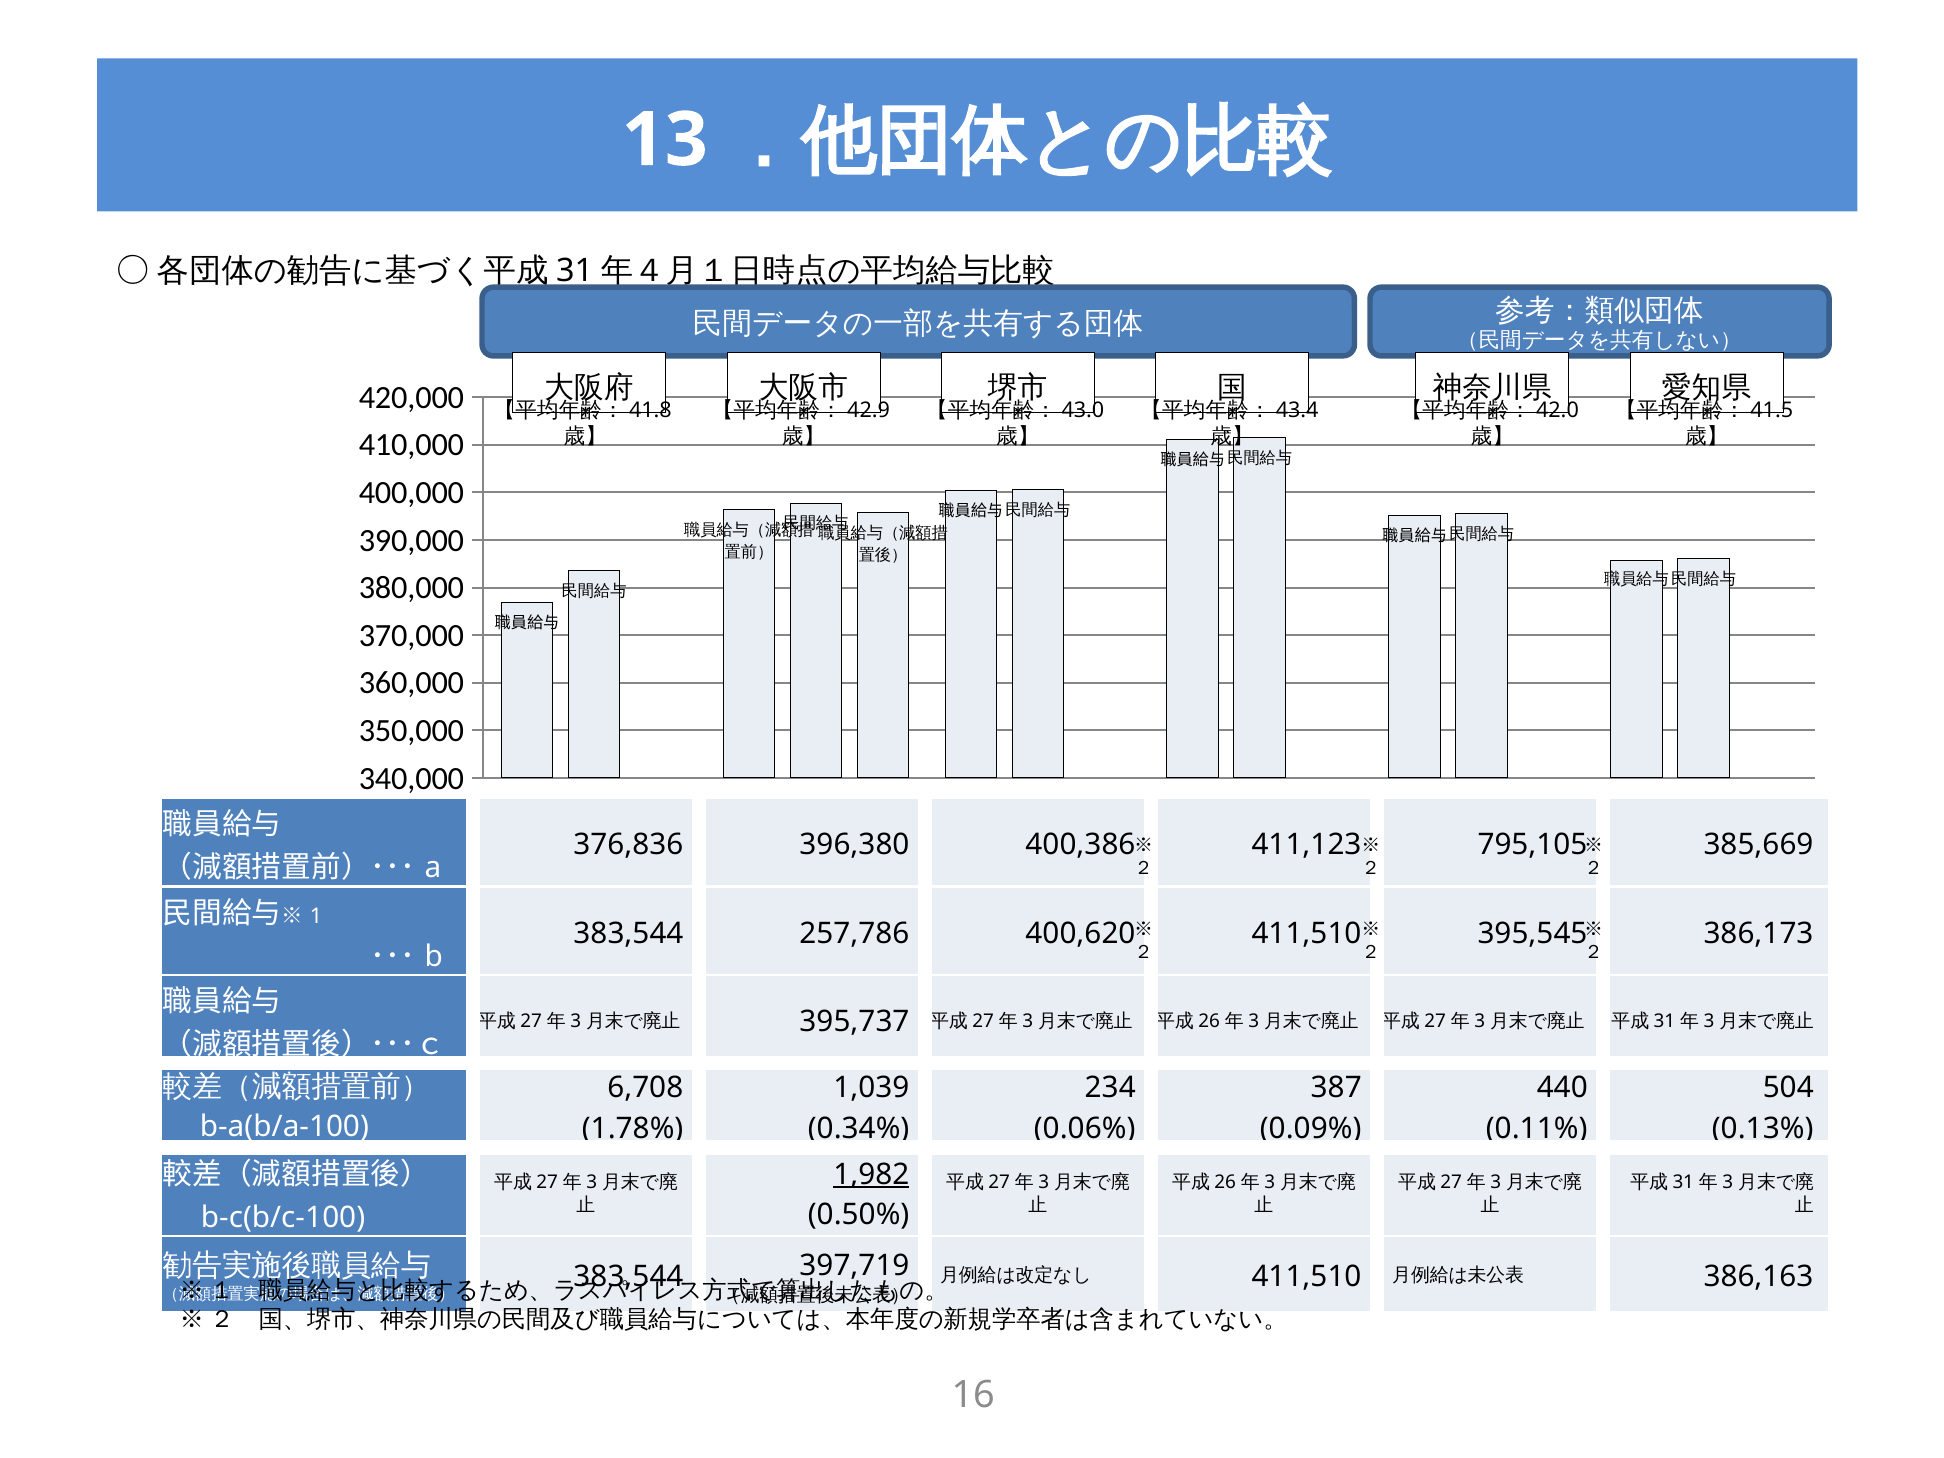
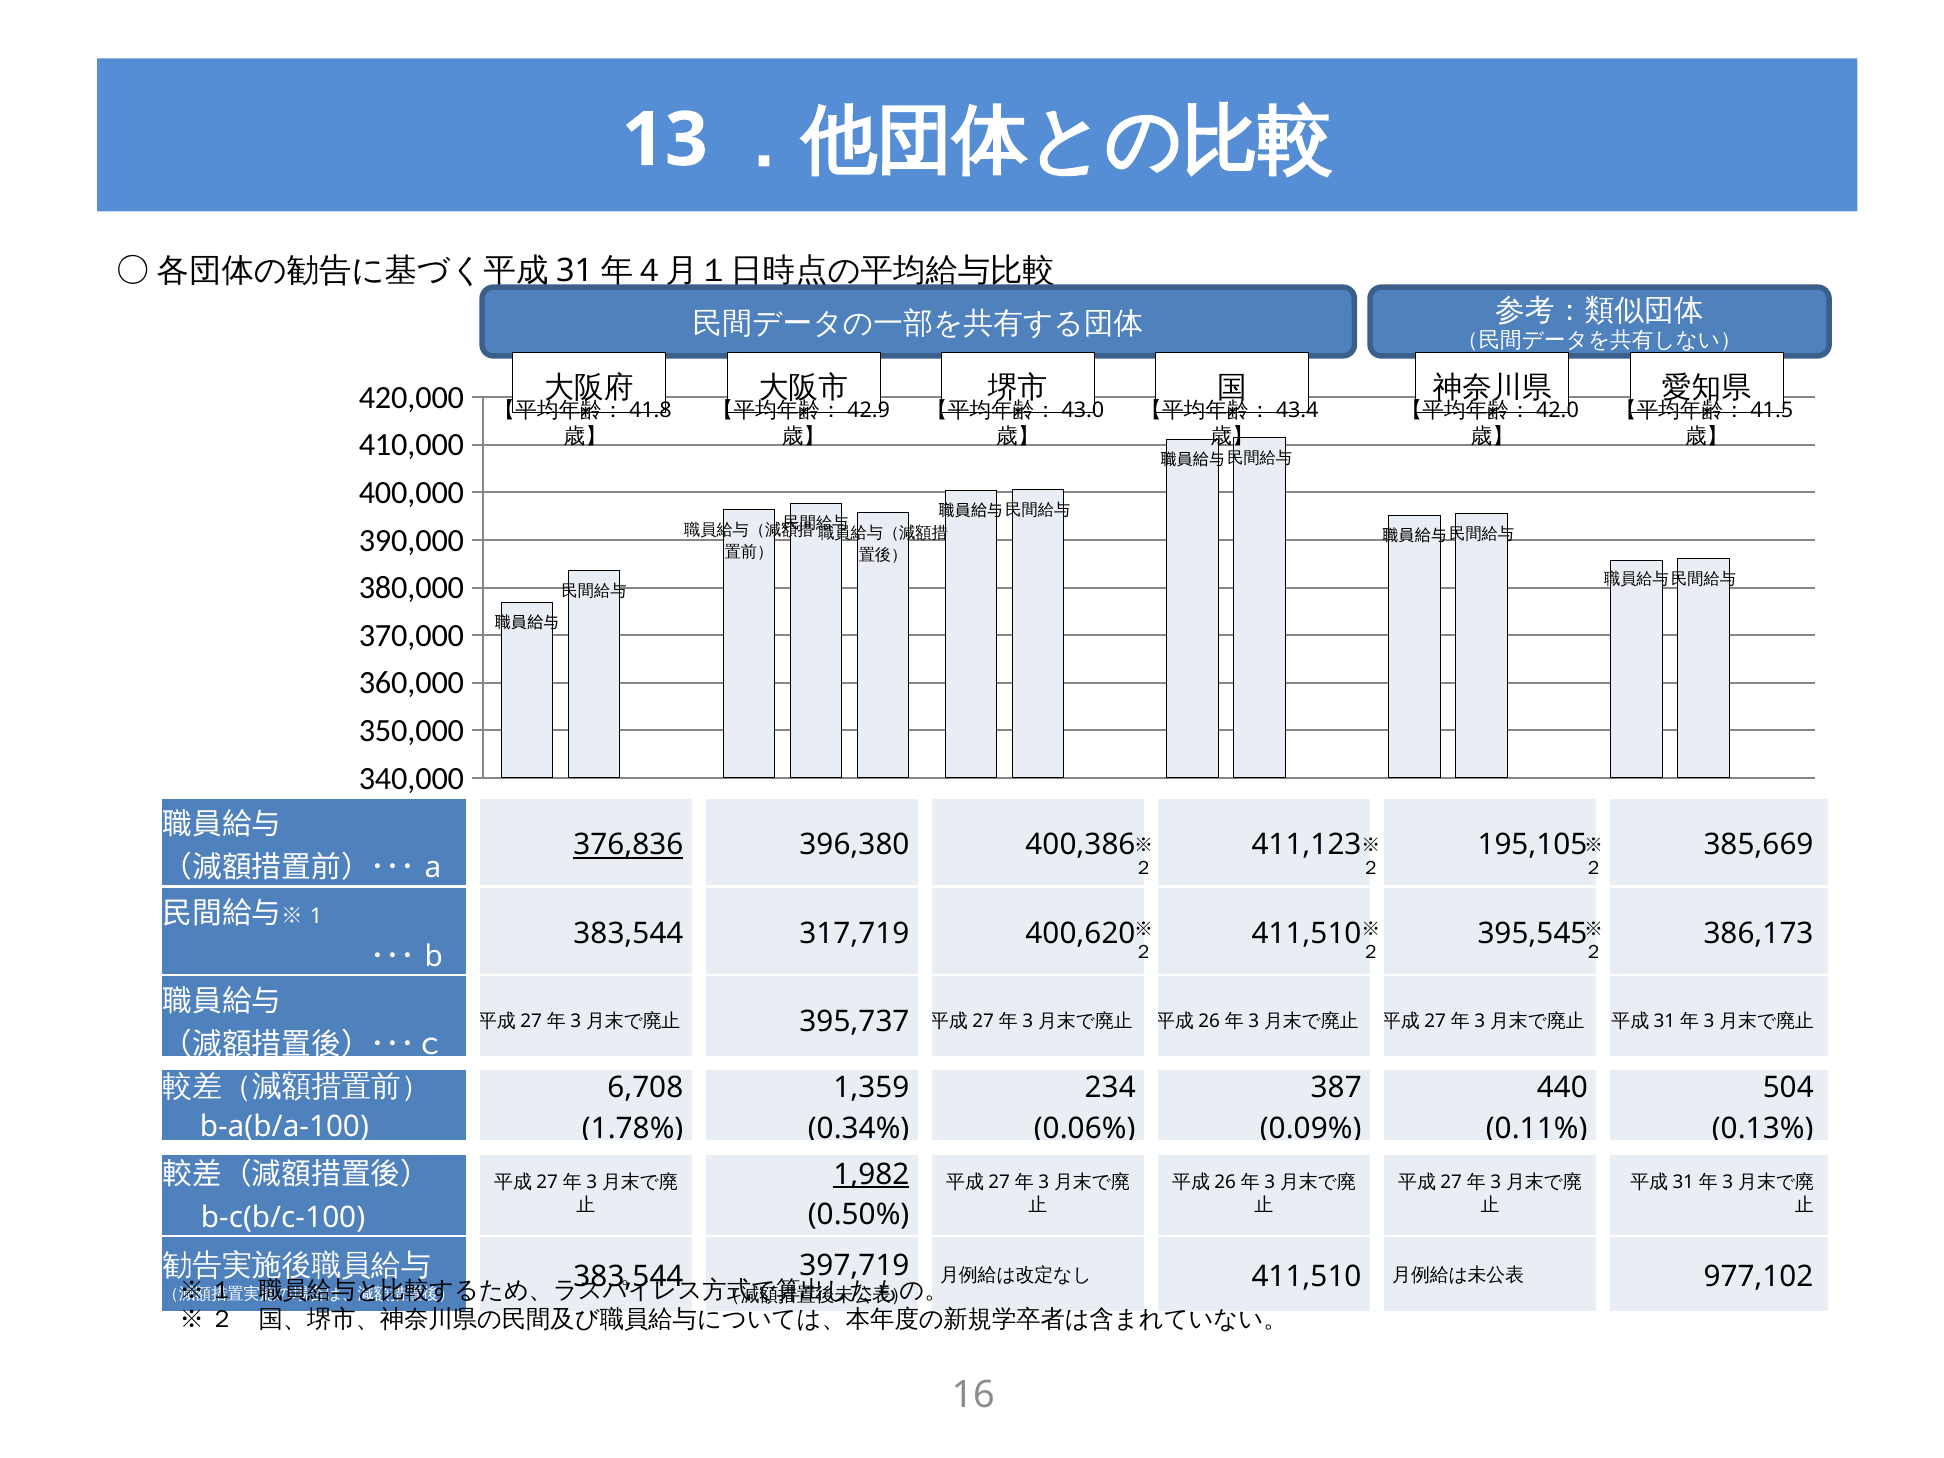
376,836 underline: none -> present (628, 845)
795,105: 795,105 -> 195,105 (1532, 845)
257,786: 257,786 -> 317,719 (854, 933)
1,039: 1,039 -> 1,359 (871, 1088)
386,163: 386,163 -> 977,102 (1758, 1277)
